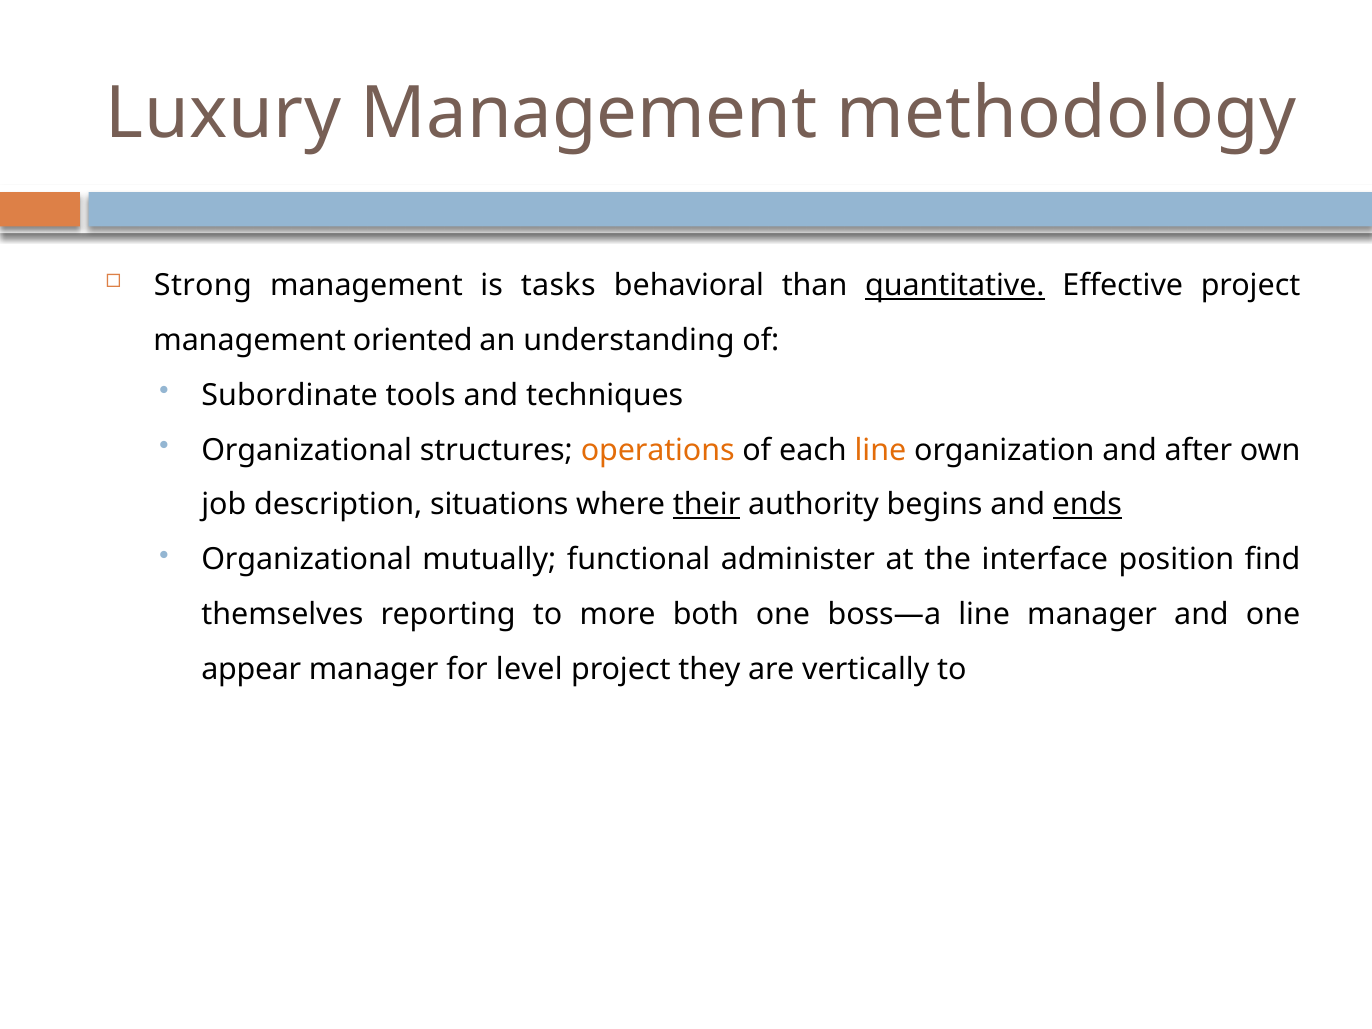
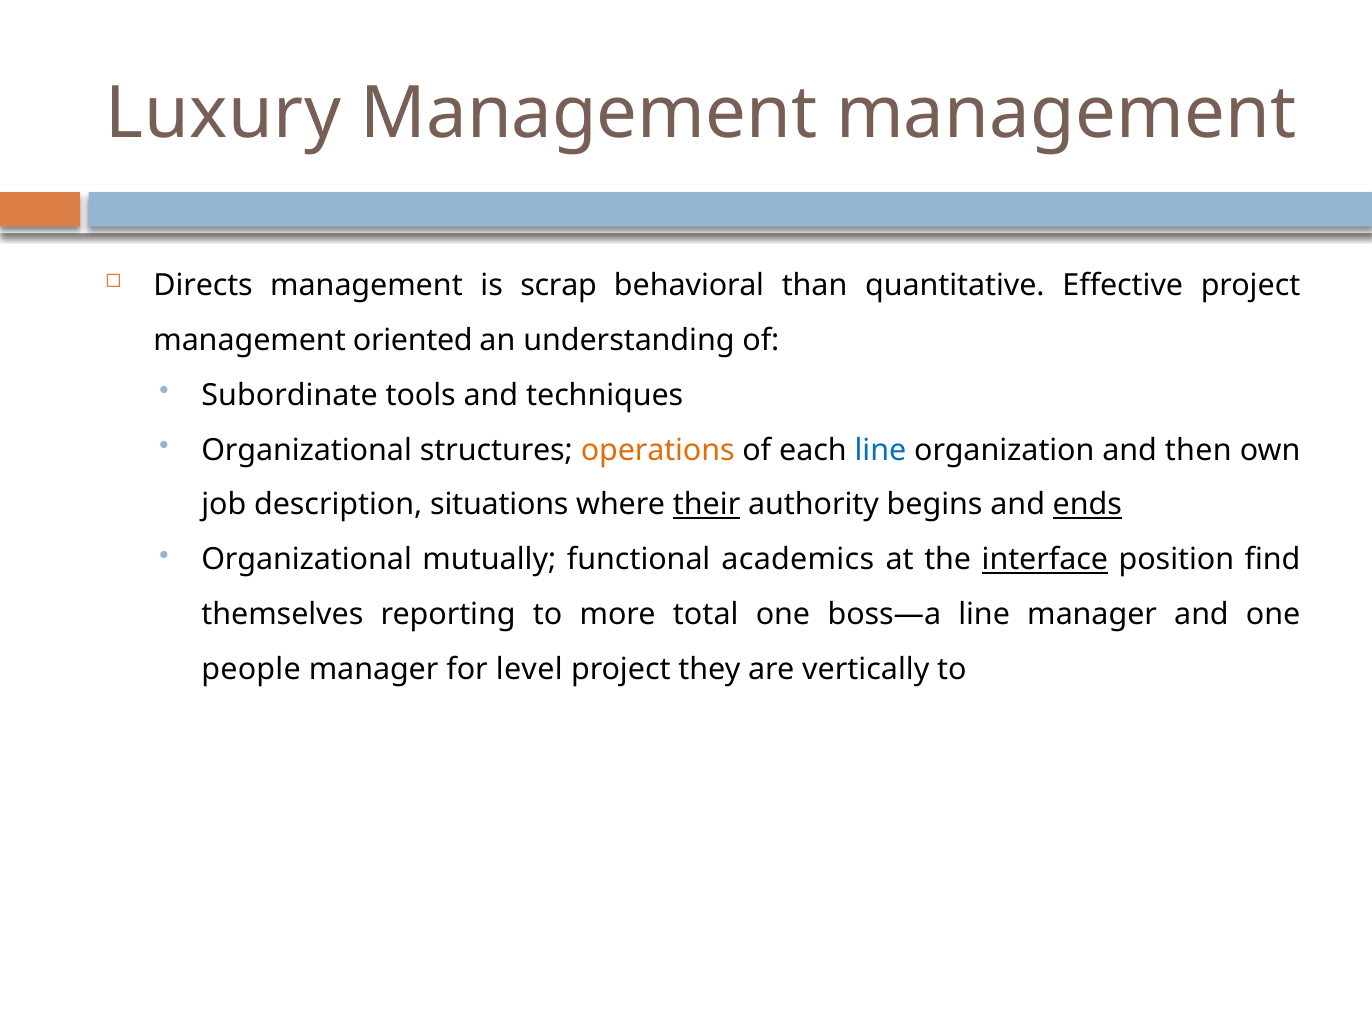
Management methodology: methodology -> management (1066, 114)
Strong: Strong -> Directs (203, 286)
tasks: tasks -> scrap (559, 286)
quantitative underline: present -> none (955, 286)
line colour: orange -> blue (880, 450)
after: after -> then (1198, 450)
administer: administer -> academics (798, 560)
interface underline: none -> present (1045, 560)
both: both -> total (706, 614)
appear: appear -> people (251, 669)
